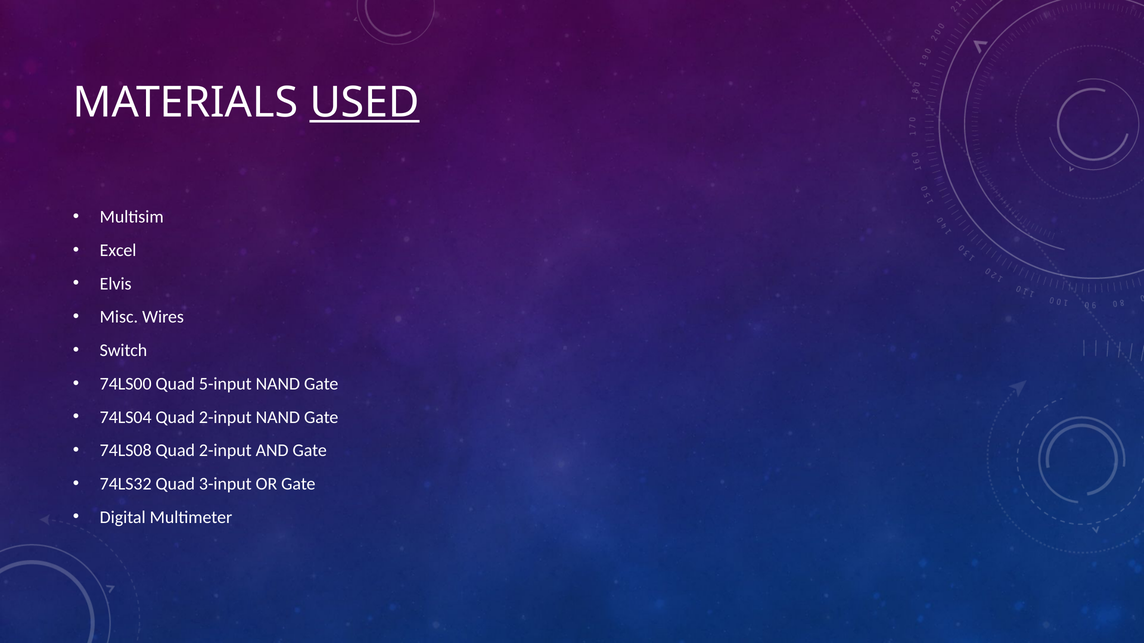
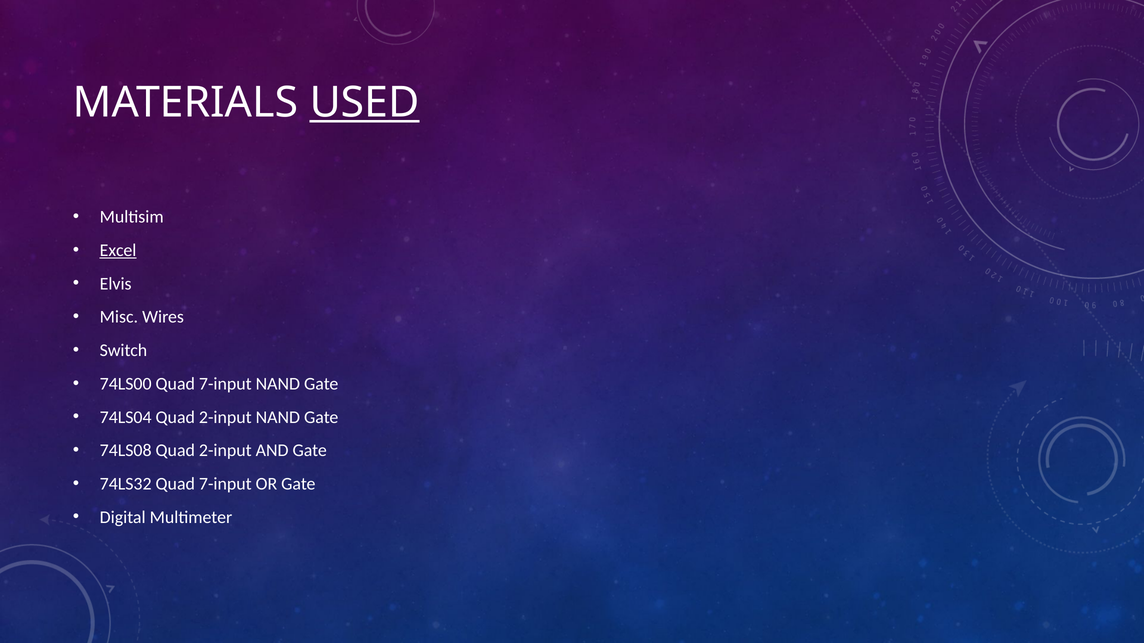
Excel underline: none -> present (118, 251)
74LS00 Quad 5-input: 5-input -> 7-input (225, 384)
74LS32 Quad 3-input: 3-input -> 7-input (225, 484)
